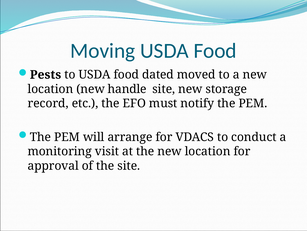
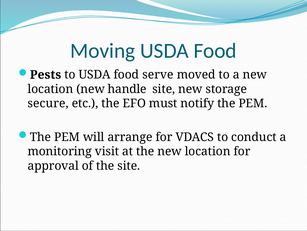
dated: dated -> serve (158, 75)
record: record -> secure (48, 103)
